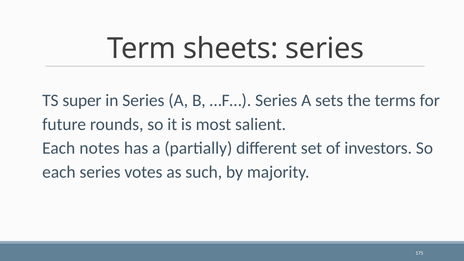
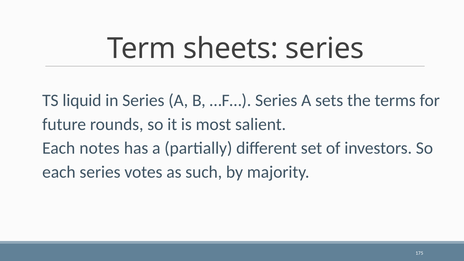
super: super -> liquid (82, 101)
